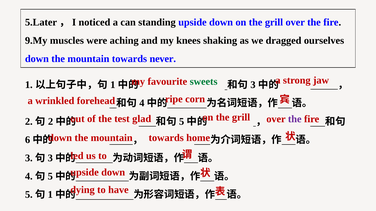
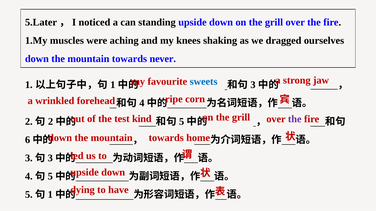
9.My: 9.My -> 1.My (36, 41)
sweets colour: green -> blue (204, 82)
glad: glad -> kind (142, 119)
